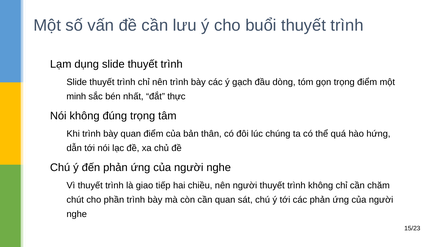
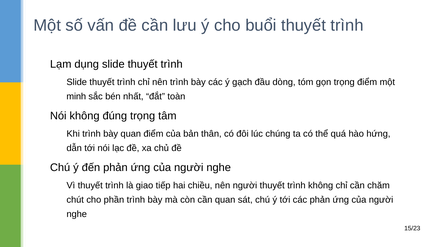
thực: thực -> toàn (176, 97)
